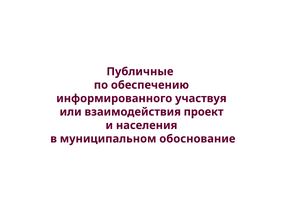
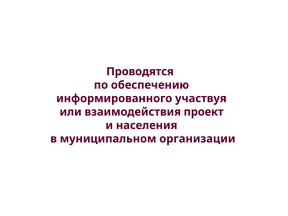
Публичные: Публичные -> Проводятся (140, 72)
обоснование: обоснование -> организации (197, 139)
